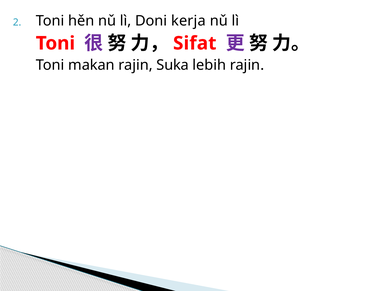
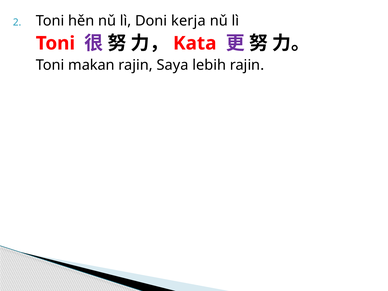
Sifat: Sifat -> Kata (195, 43)
Suka: Suka -> Saya (173, 65)
